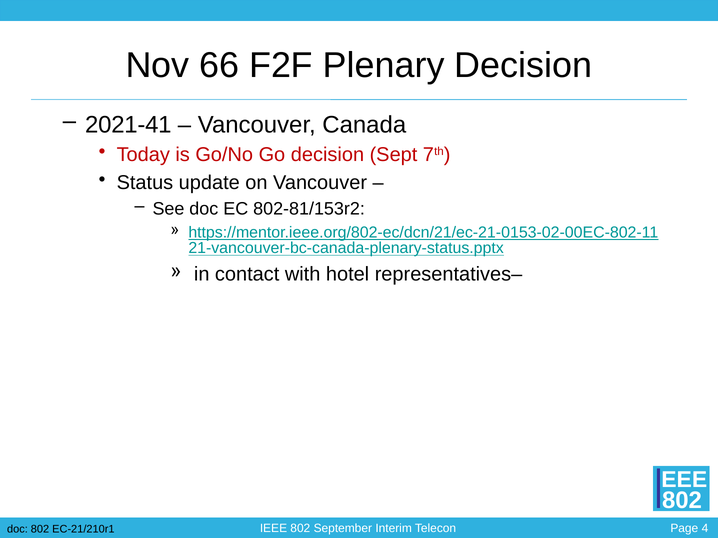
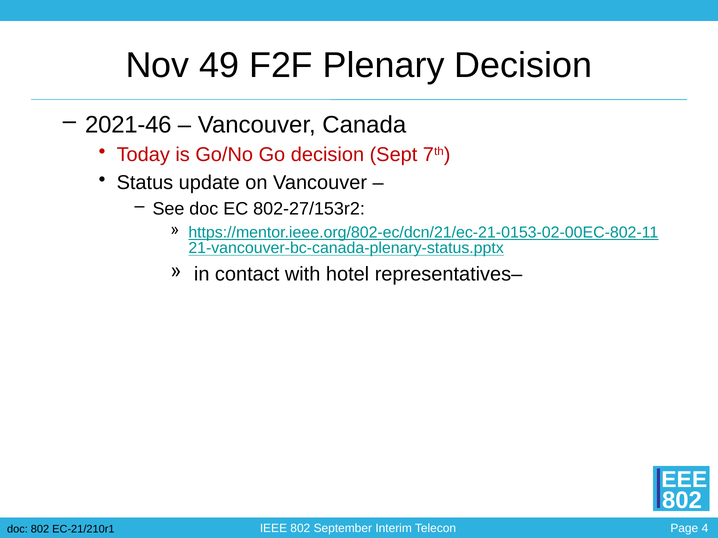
66: 66 -> 49 (219, 65)
2021-41: 2021-41 -> 2021-46 (128, 125)
802-81/153r2: 802-81/153r2 -> 802-27/153r2 (309, 209)
